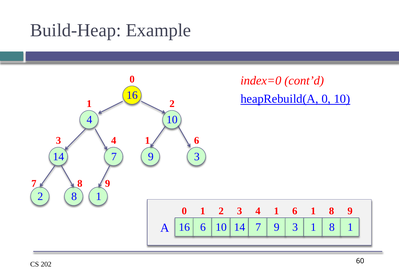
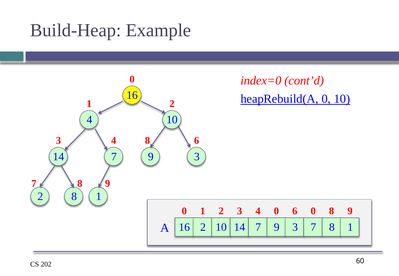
1: 1 -> 8 (147, 141)
3 4 1: 1 -> 0 (276, 211)
6 1: 1 -> 0 (313, 211)
16 6: 6 -> 2 (203, 227)
10 1: 1 -> 7 (313, 227)
